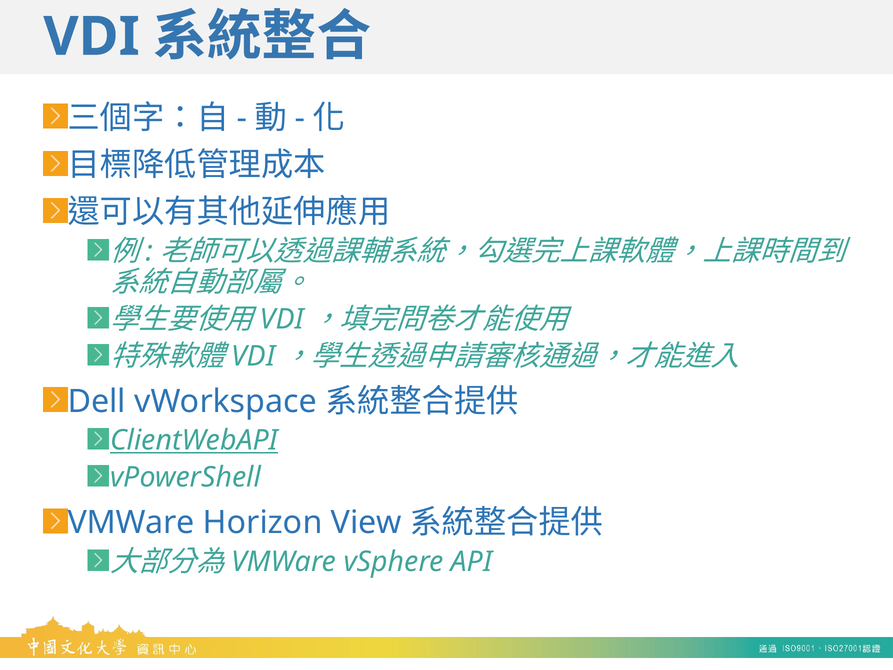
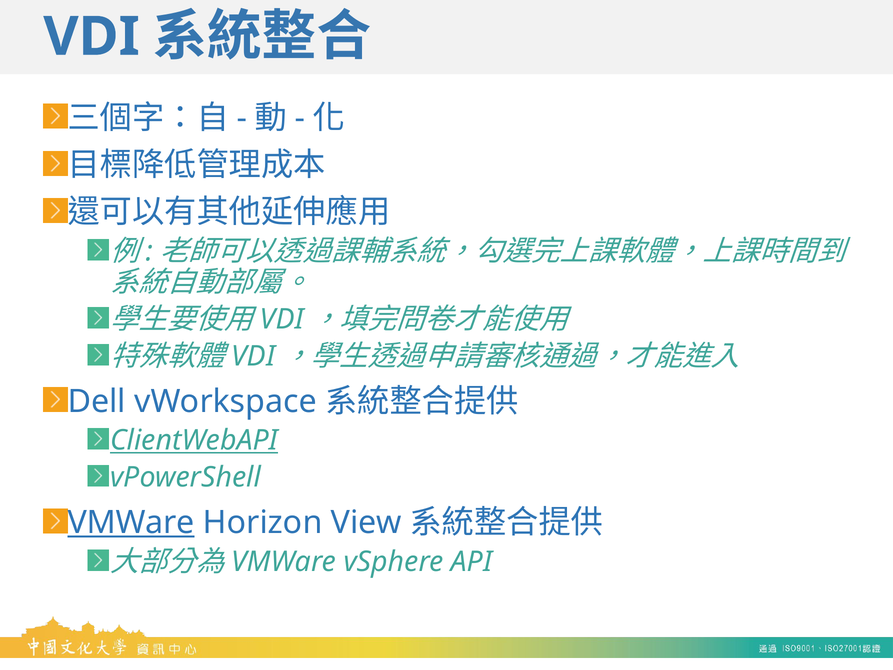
VMWare underline: none -> present (131, 522)
